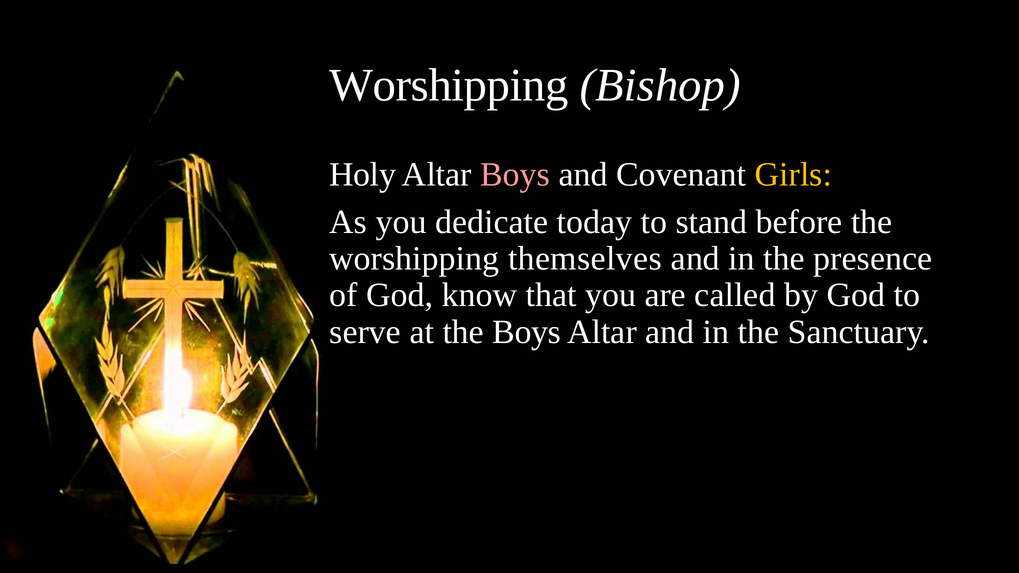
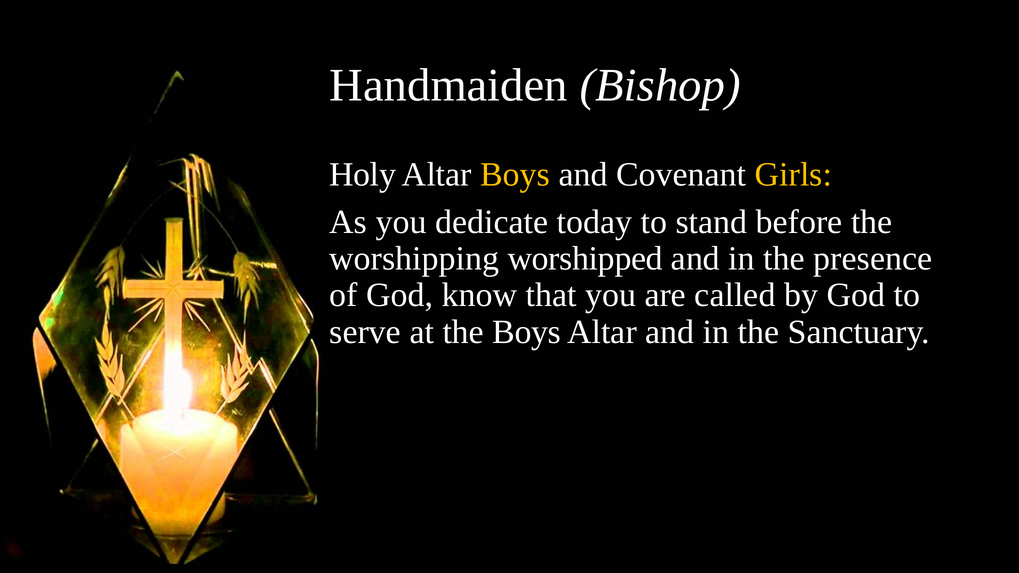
Worshipping: Worshipping -> Handmaiden (449, 86)
Boys colour: pink -> yellow (515, 175)
themselves: themselves -> worshipped (585, 259)
